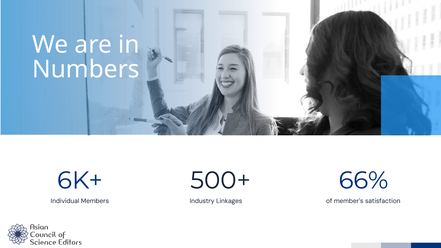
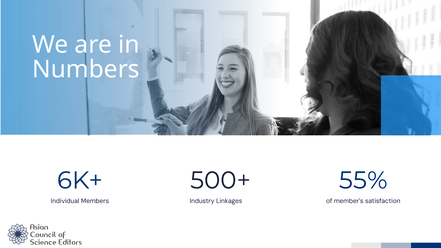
66%: 66% -> 55% (363, 180)
